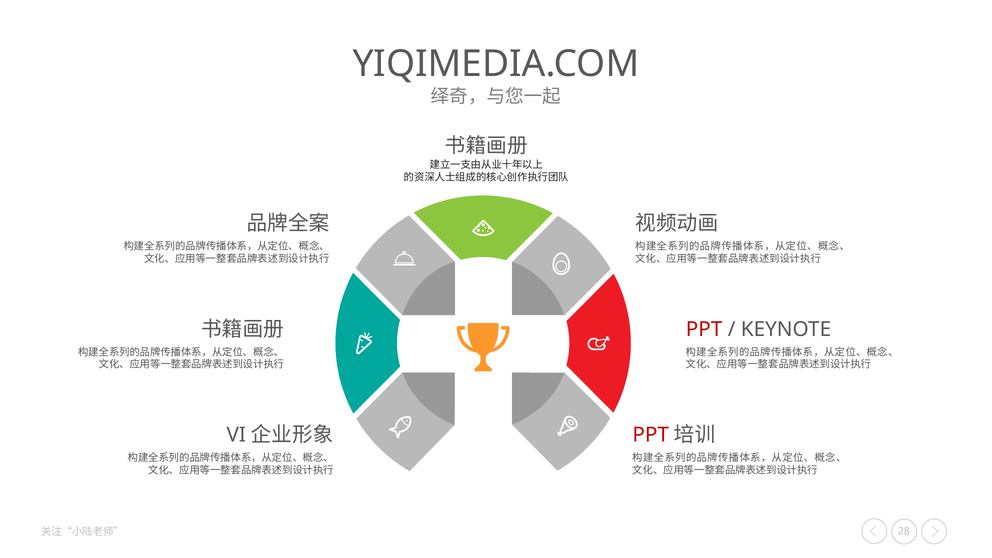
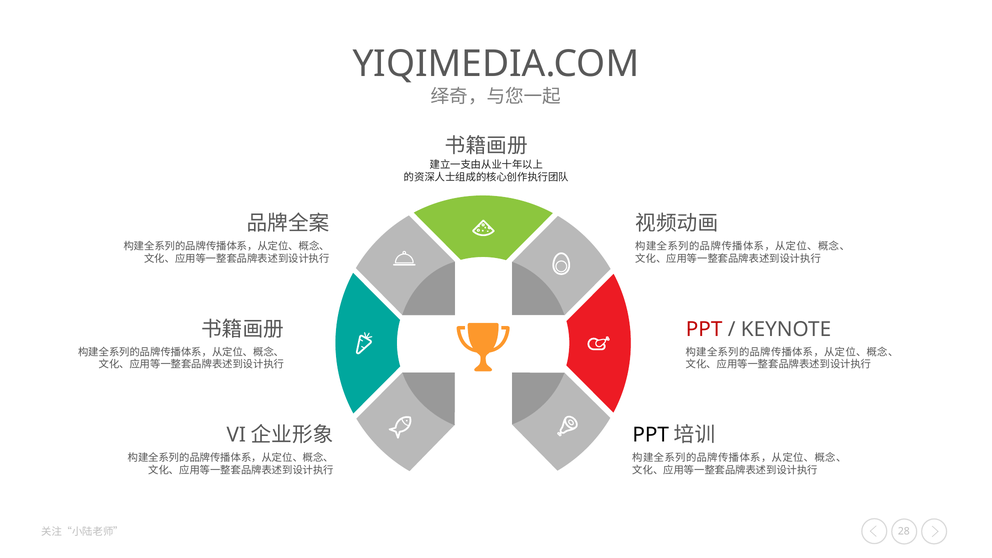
PPT colour: red -> black (651, 435)
